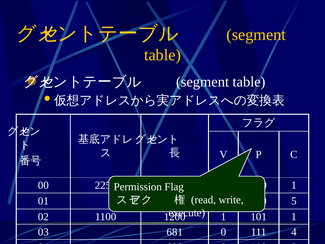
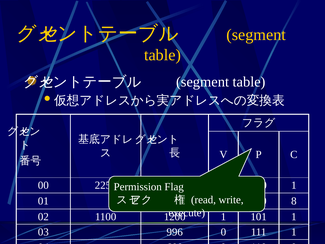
5: 5 -> 8 (294, 201)
681: 681 -> 996 (175, 232)
111 4: 4 -> 1 (294, 232)
